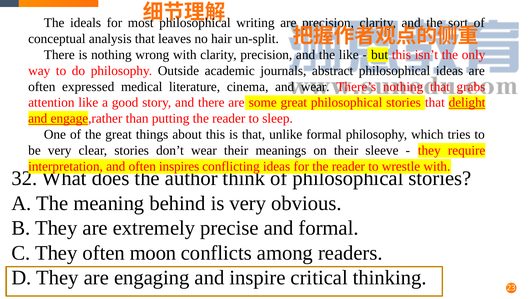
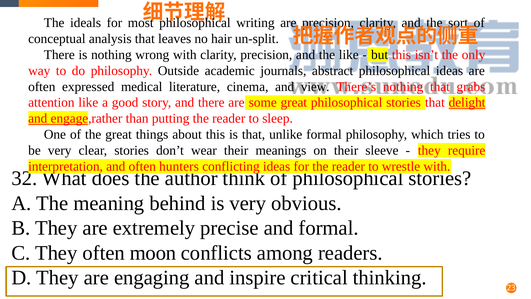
and wear: wear -> view (315, 87)
inspires: inspires -> hunters (179, 166)
